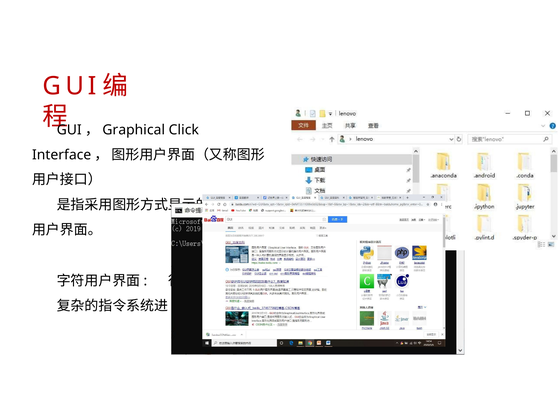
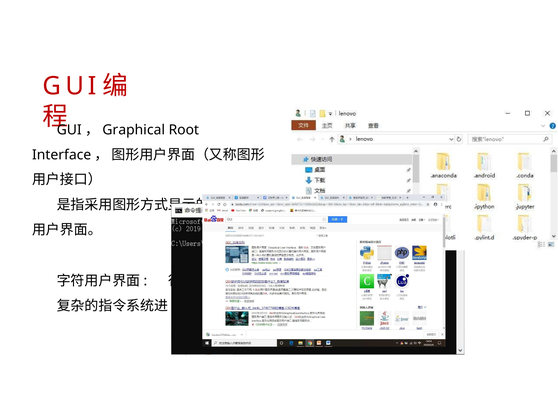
Click: Click -> Root (184, 130)
